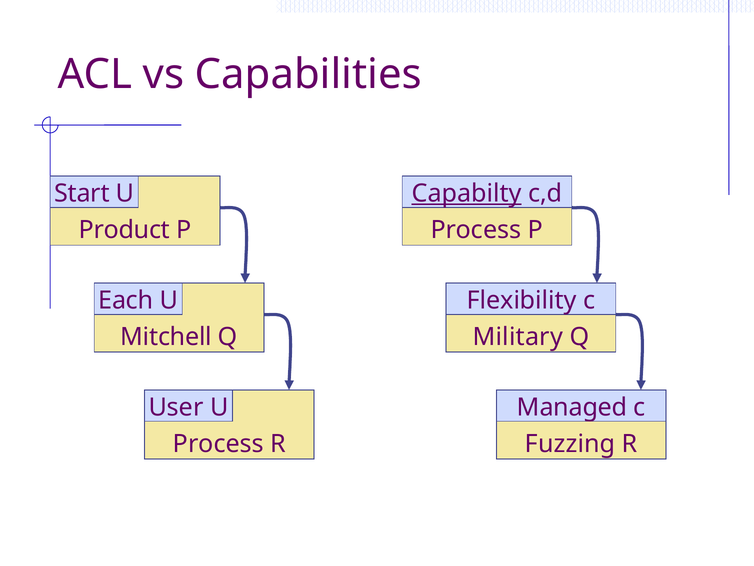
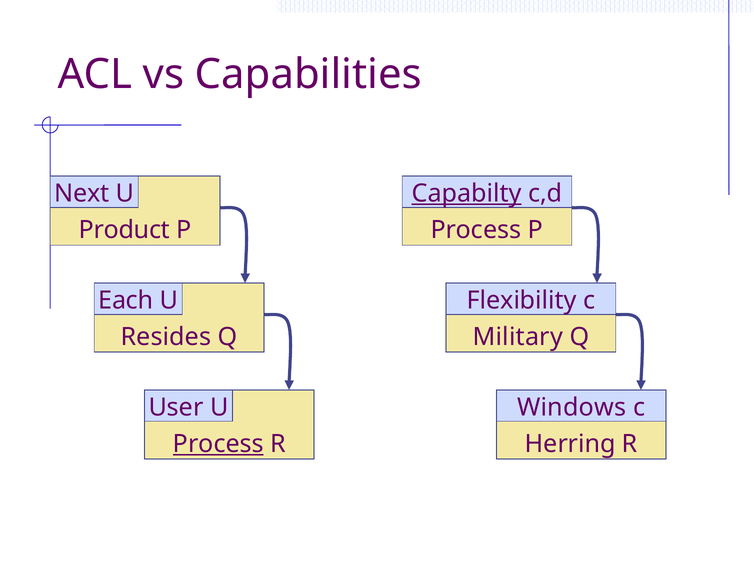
Start: Start -> Next (82, 193)
Mitchell: Mitchell -> Resides (166, 337)
Managed: Managed -> Windows (572, 407)
Process underline: none -> present (218, 443)
Fuzzing: Fuzzing -> Herring (570, 443)
